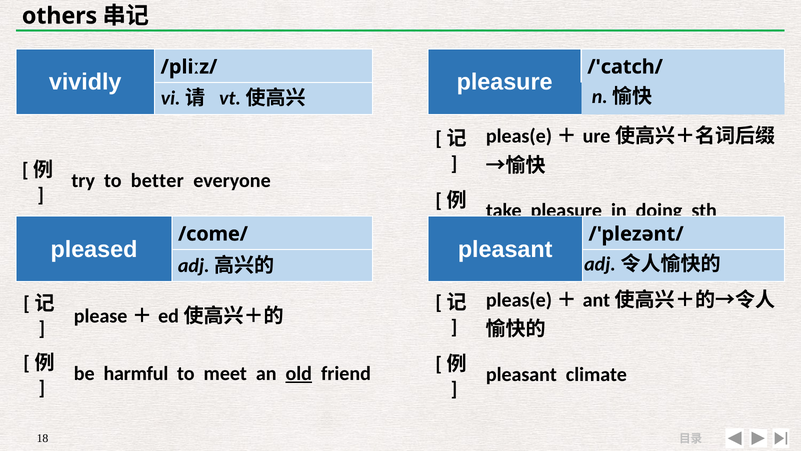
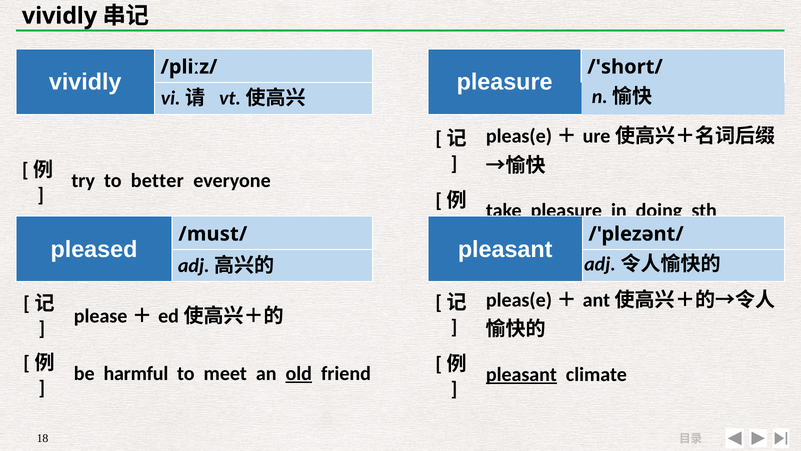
others: others -> vividly (60, 16)
/'catch/: /'catch/ -> /'short/ (625, 67)
/come/: /come/ -> /must/ (213, 234)
pleasant underline: none -> present (521, 374)
